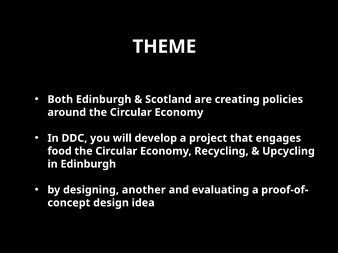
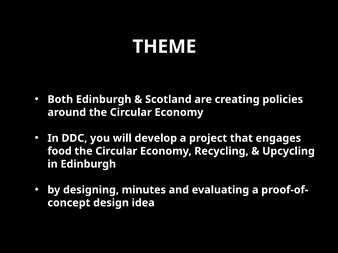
another: another -> minutes (144, 190)
